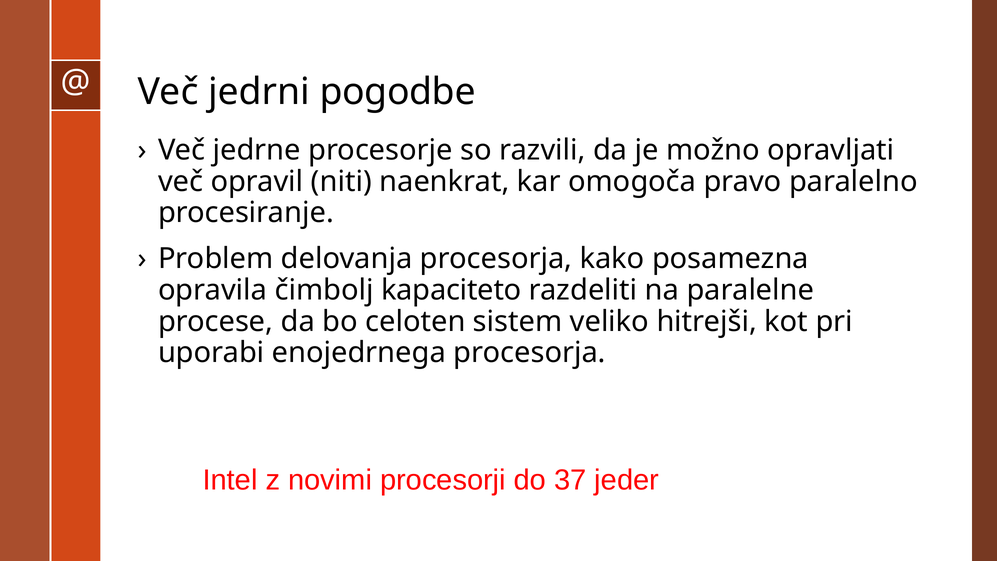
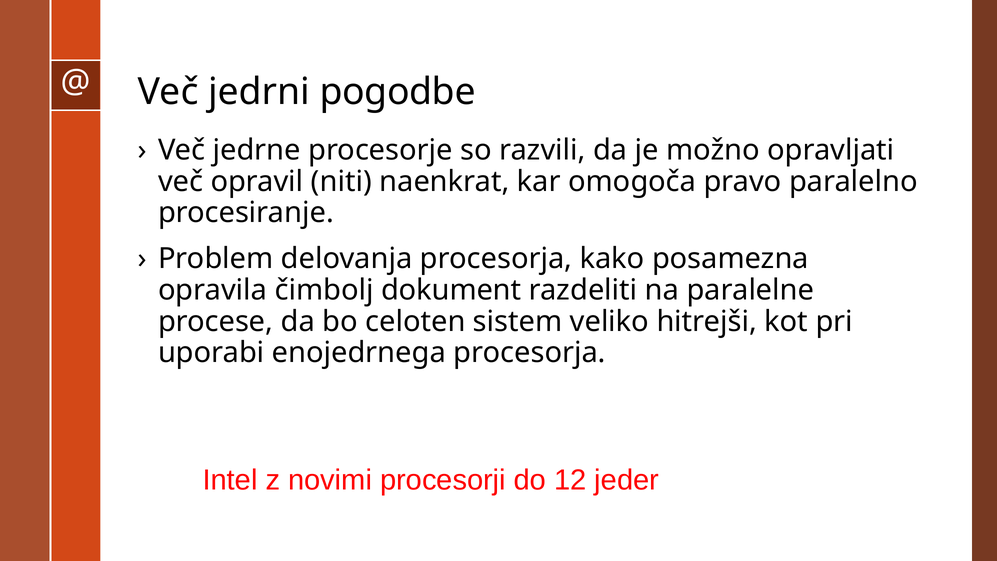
kapaciteto: kapaciteto -> dokument (451, 290)
37: 37 -> 12 (570, 480)
